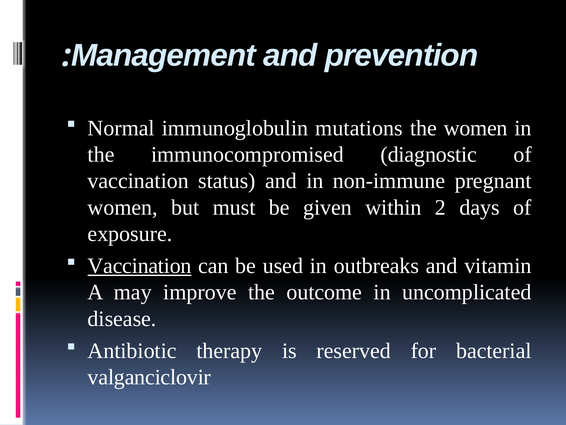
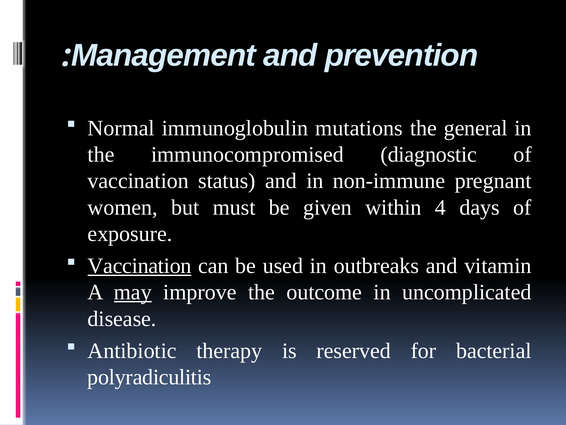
the women: women -> general (476, 128)
2: 2 -> 4 (440, 207)
may underline: none -> present (133, 292)
valganciclovir: valganciclovir -> polyradiculitis (149, 377)
